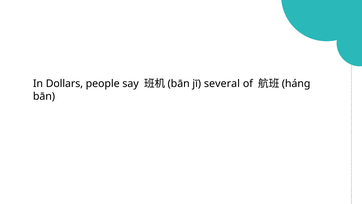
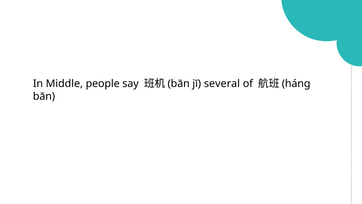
Dollars: Dollars -> Middle (64, 84)
